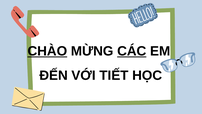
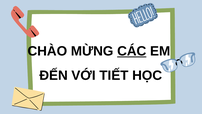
CHÀO underline: present -> none (47, 51)
